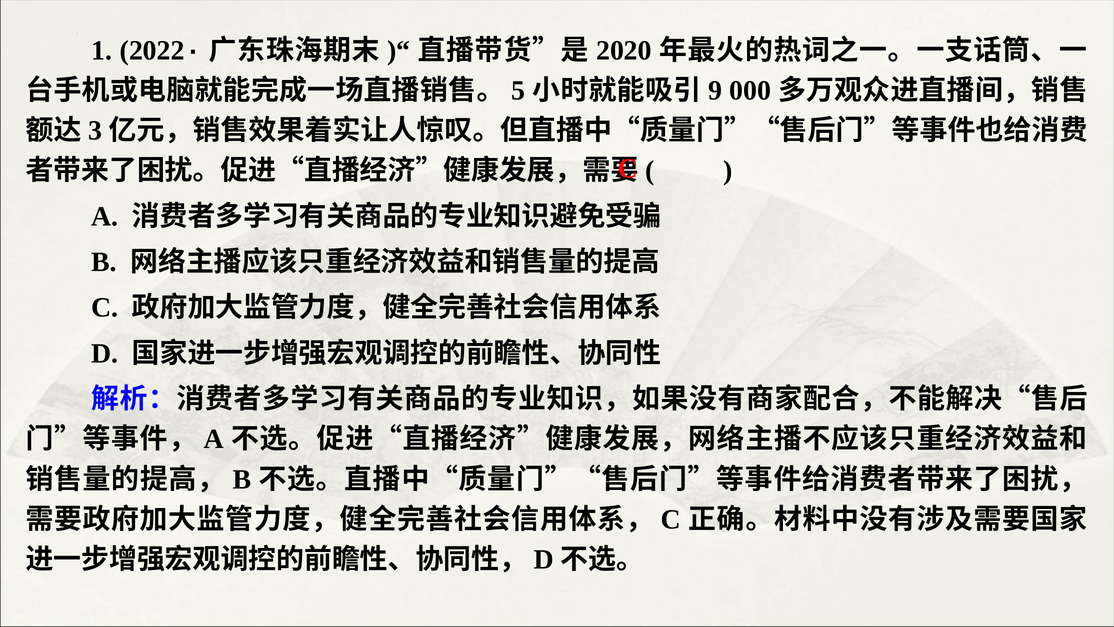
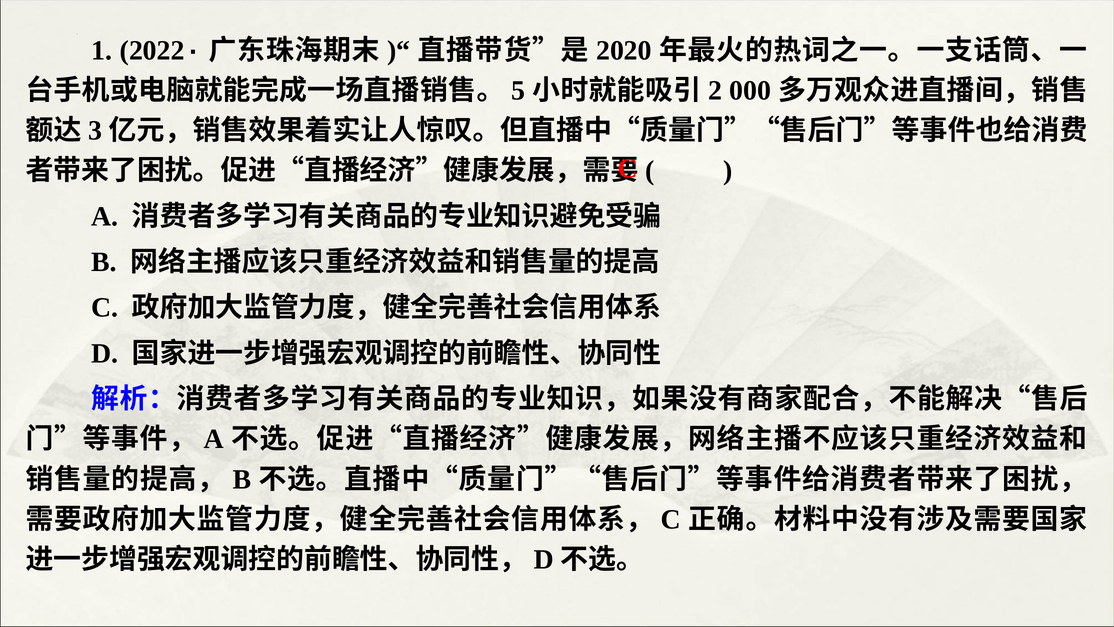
9: 9 -> 2 (715, 90)
